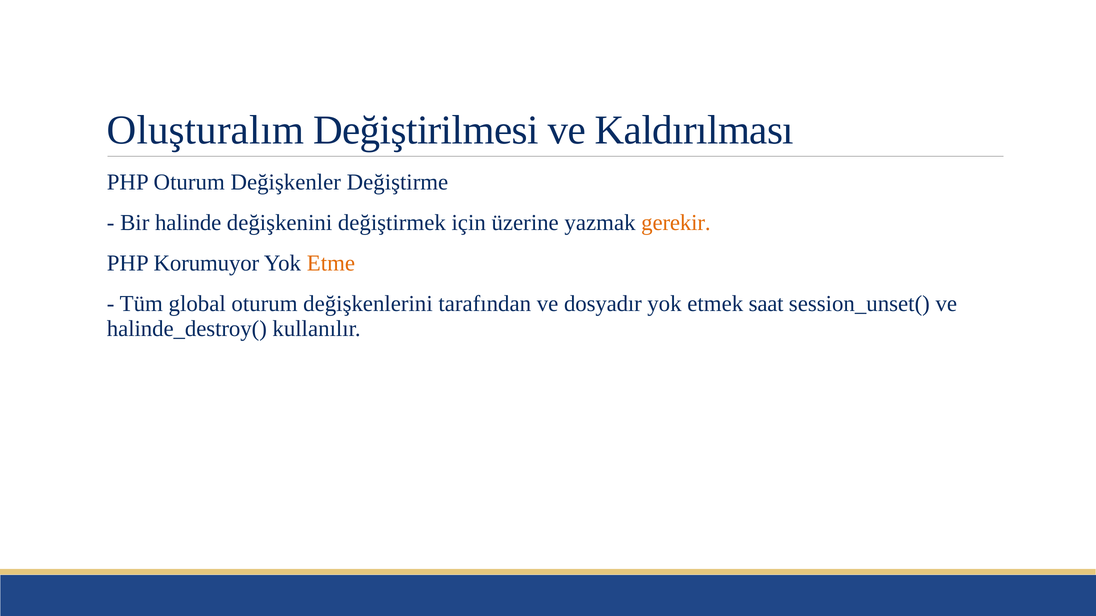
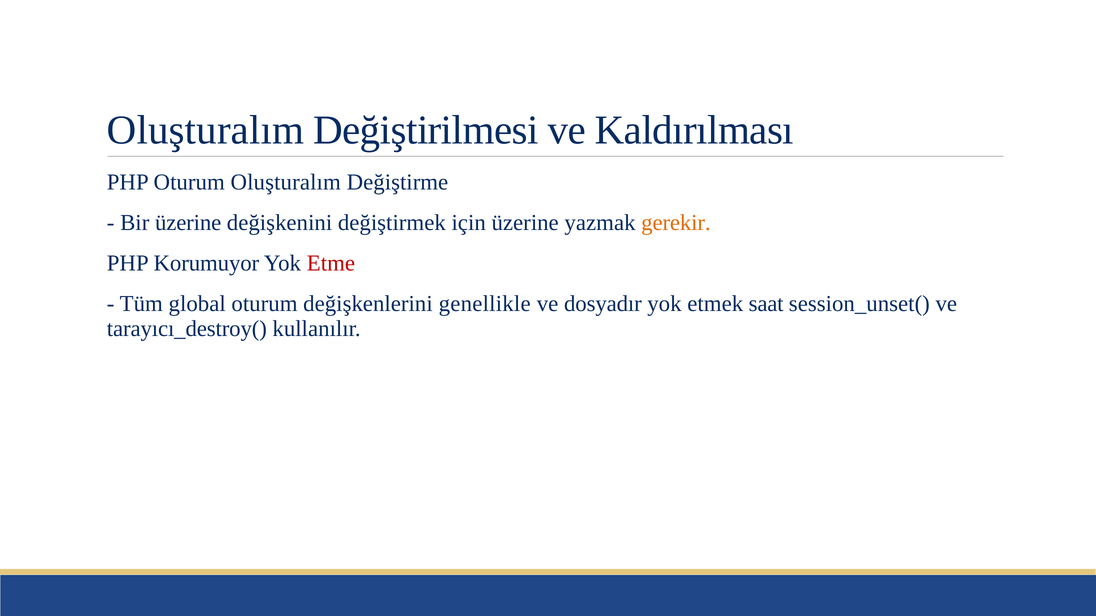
Oturum Değişkenler: Değişkenler -> Oluşturalım (286, 182)
Bir halinde: halinde -> üzerine (188, 223)
Etme colour: orange -> red (331, 264)
tarafından: tarafından -> genellikle (485, 304)
halinde_destroy(: halinde_destroy( -> tarayıcı_destroy( (187, 329)
